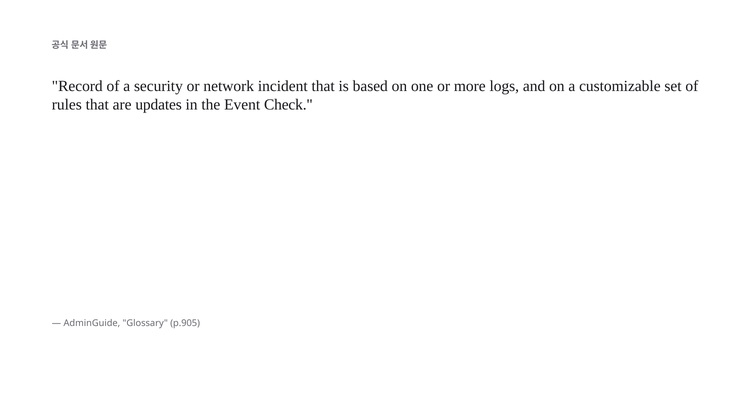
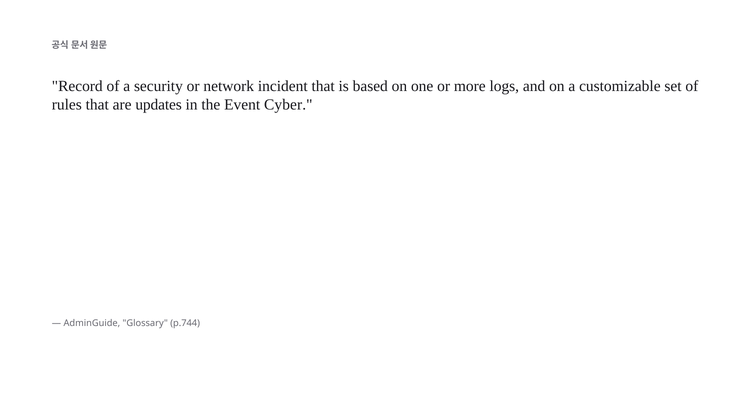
Check: Check -> Cyber (288, 105)
p.905: p.905 -> p.744 (185, 323)
